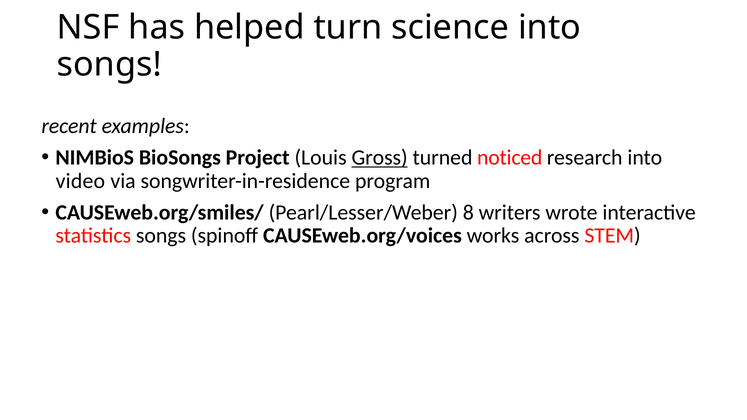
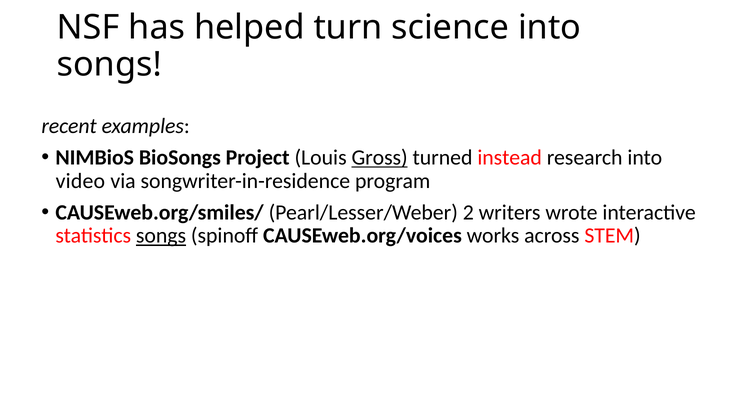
noticed: noticed -> instead (510, 158)
8: 8 -> 2 (468, 212)
songs underline: none -> present (161, 236)
